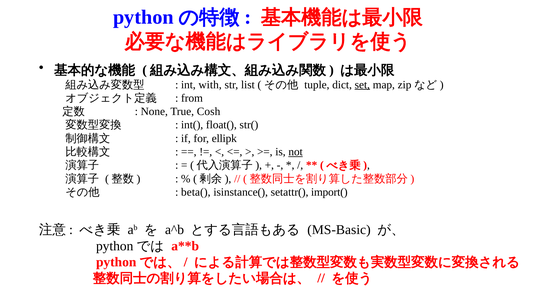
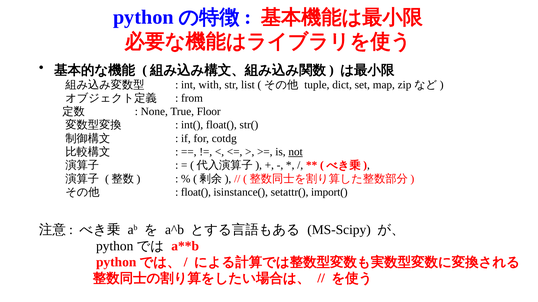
set underline: present -> none (362, 85)
Cosh: Cosh -> Floor (209, 112)
ellipk: ellipk -> cotdg (224, 139)
beta(: beta( -> float( (196, 192)
MS-Basic: MS-Basic -> MS-Scipy (339, 230)
